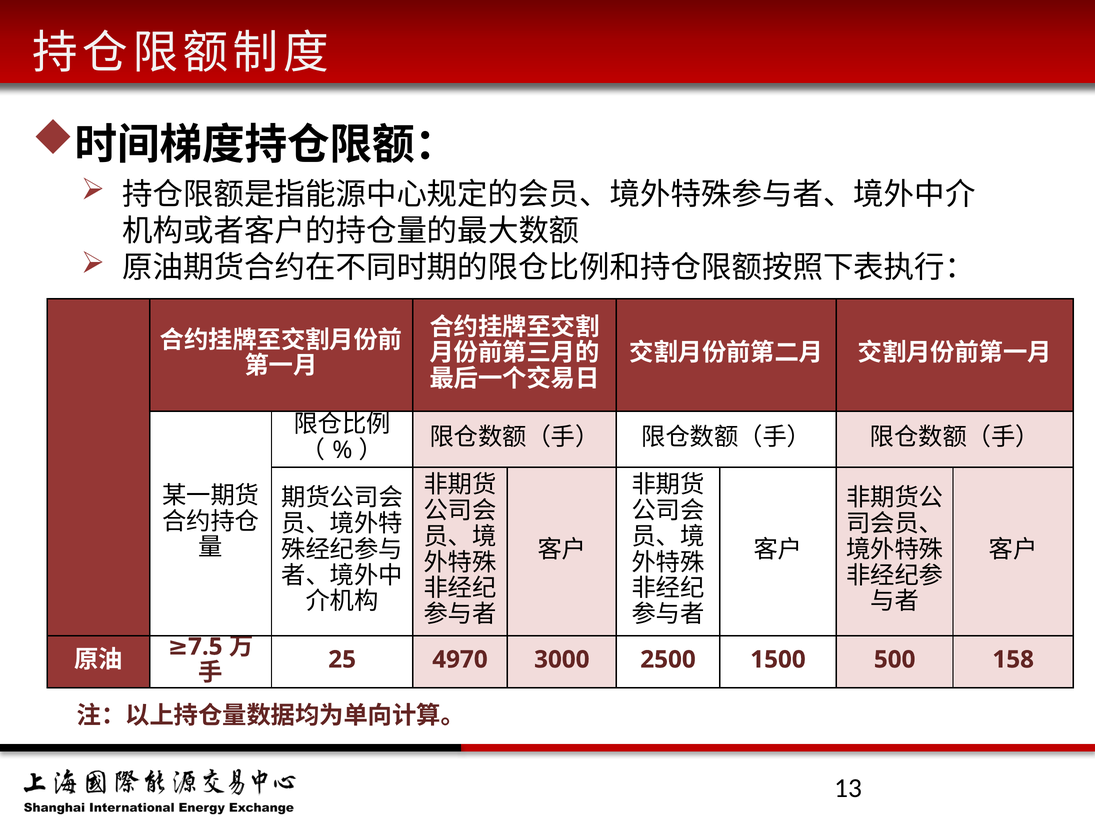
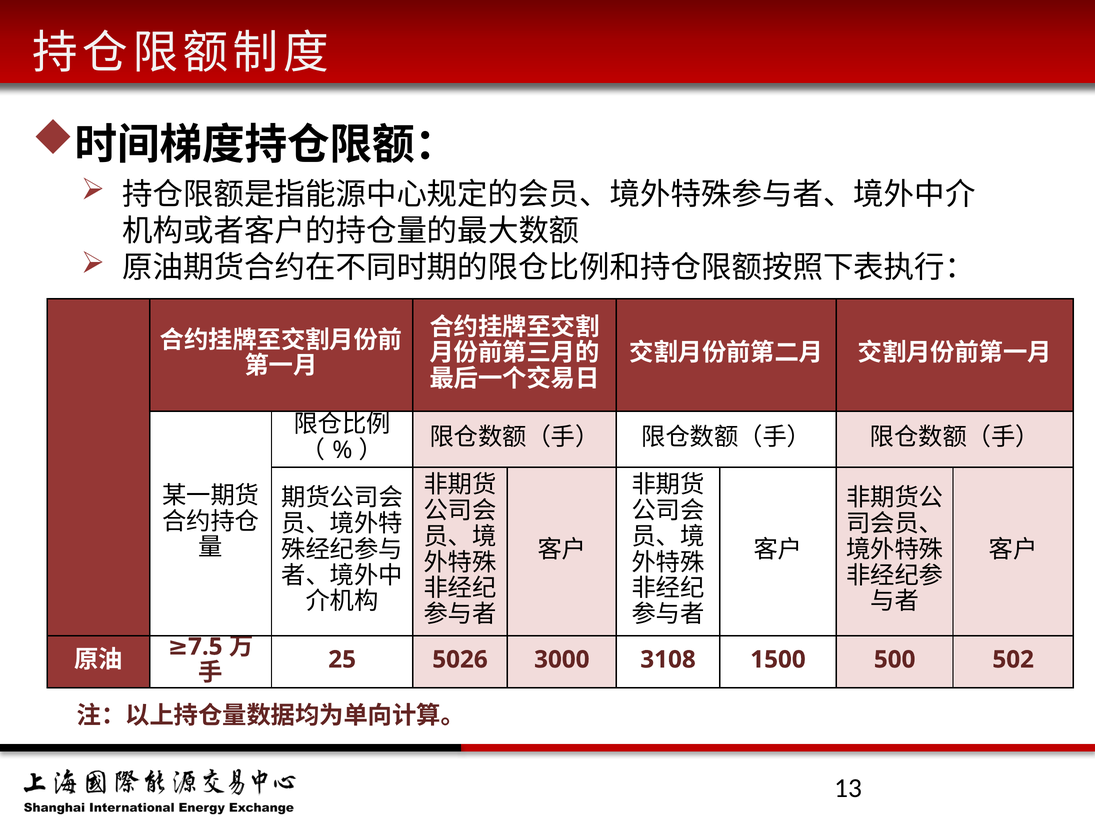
4970: 4970 -> 5026 (460, 659)
2500: 2500 -> 3108 (668, 659)
158: 158 -> 502 (1013, 659)
